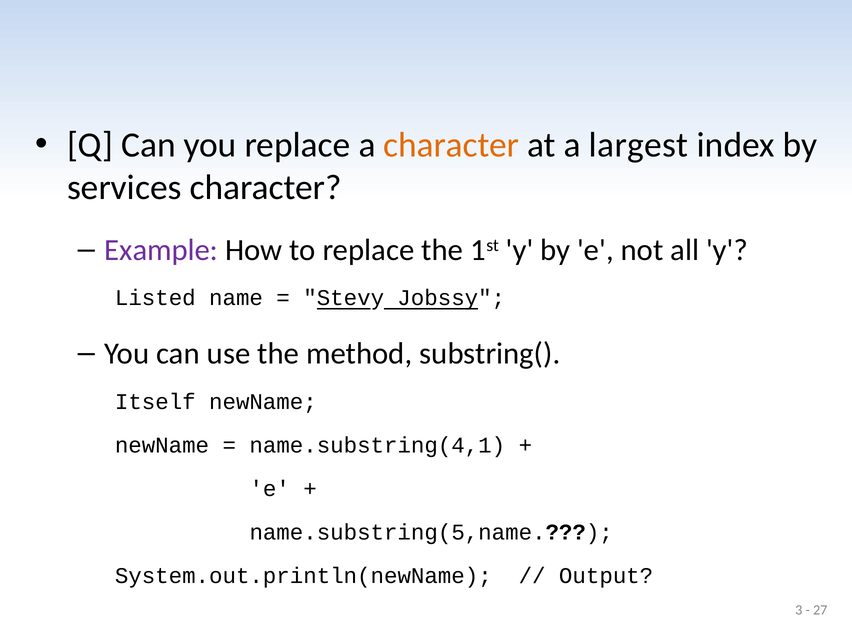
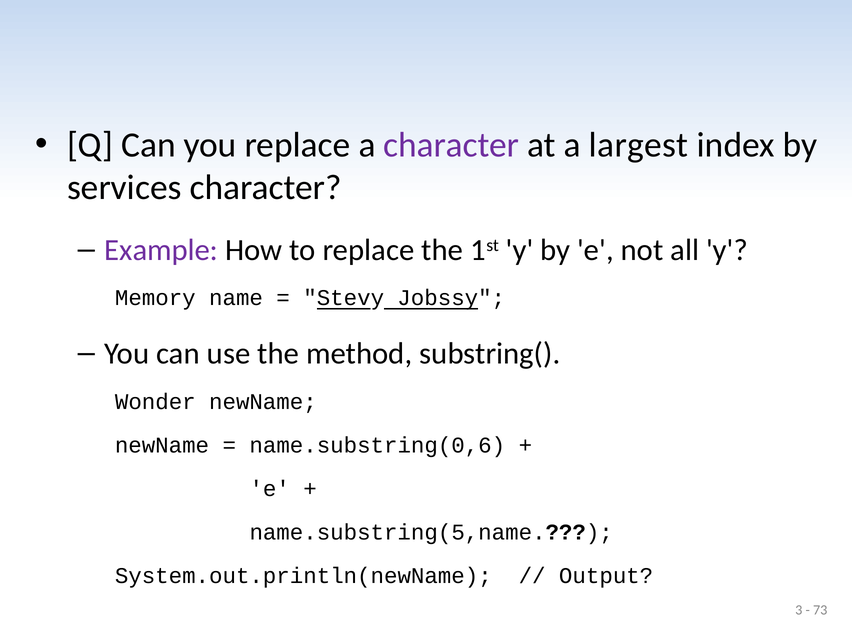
character colour: orange -> purple (451, 145)
Listed: Listed -> Memory (155, 298)
Itself: Itself -> Wonder (155, 402)
name.substring(4,1: name.substring(4,1 -> name.substring(0,6 (377, 445)
27: 27 -> 73 (820, 610)
